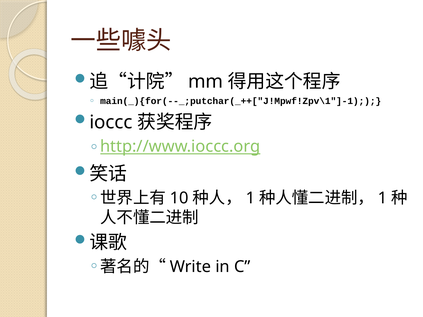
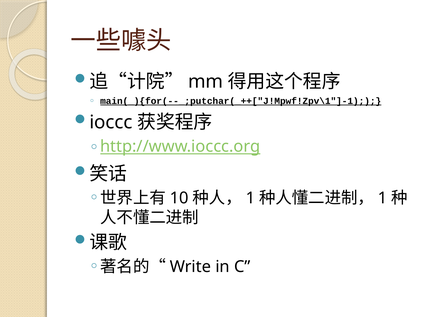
main(_){for(--_;putchar(_++["J!Mpwf!Zpv\1"]-1 underline: none -> present (241, 101)
